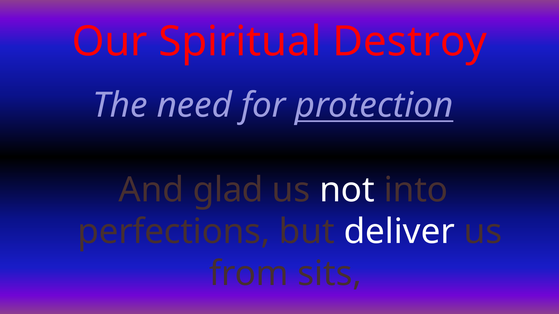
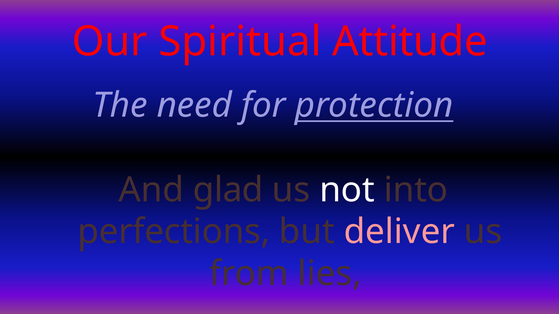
Destroy: Destroy -> Attitude (410, 42)
deliver colour: white -> pink (399, 232)
sits: sits -> lies (330, 274)
